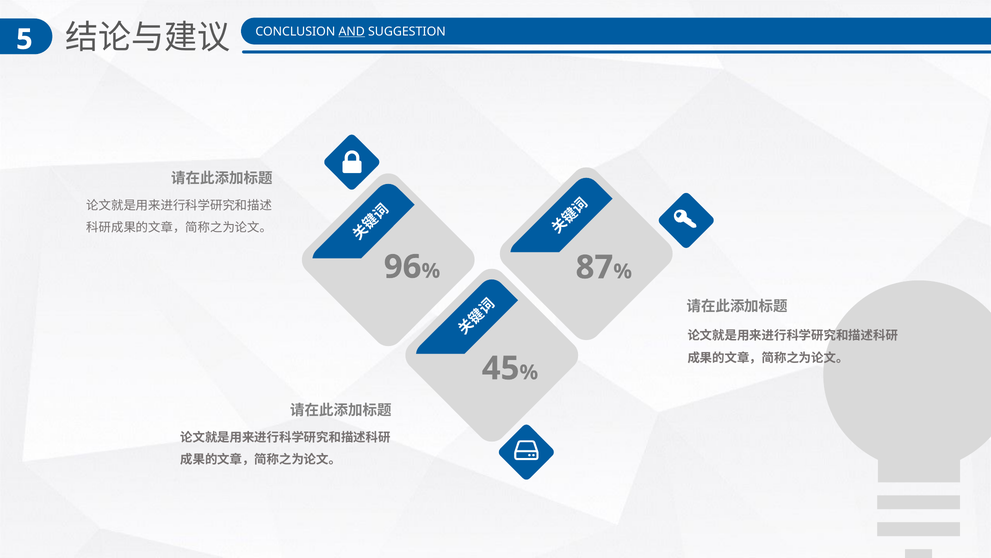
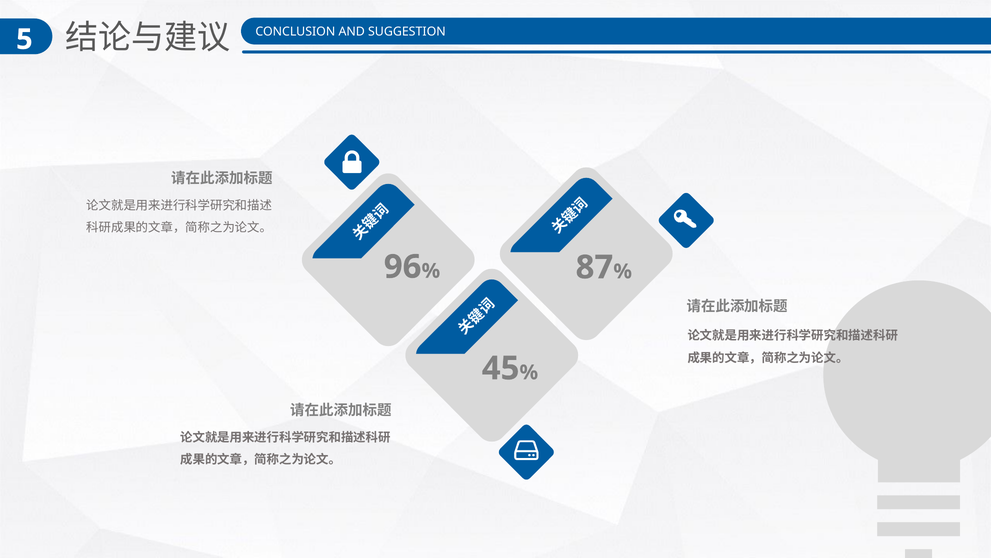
AND underline: present -> none (352, 31)
